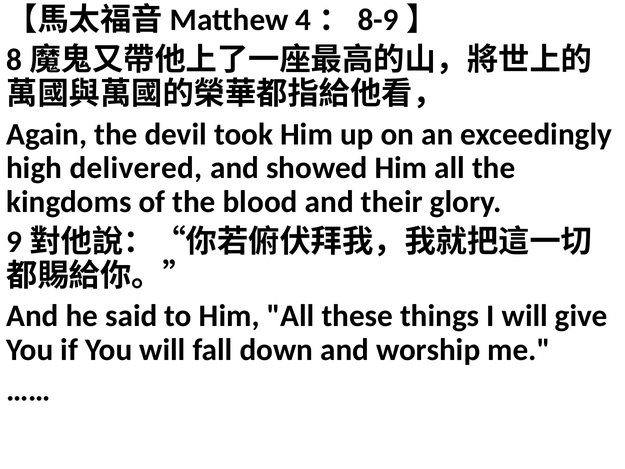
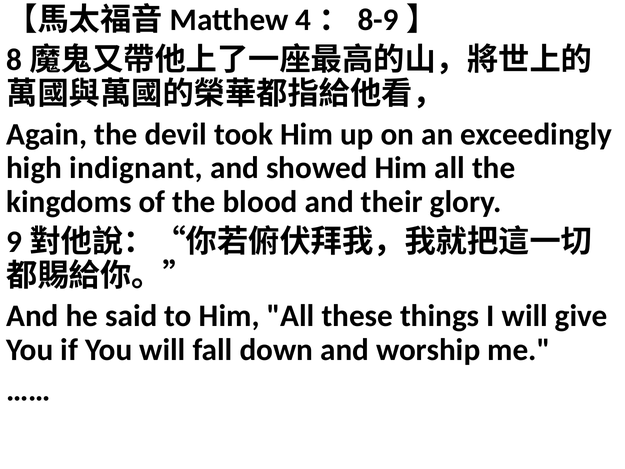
delivered: delivered -> indignant (136, 168)
